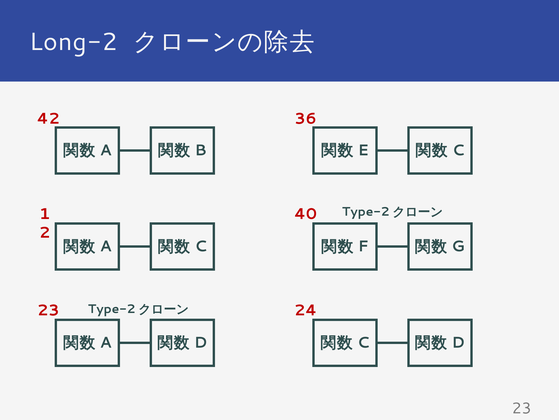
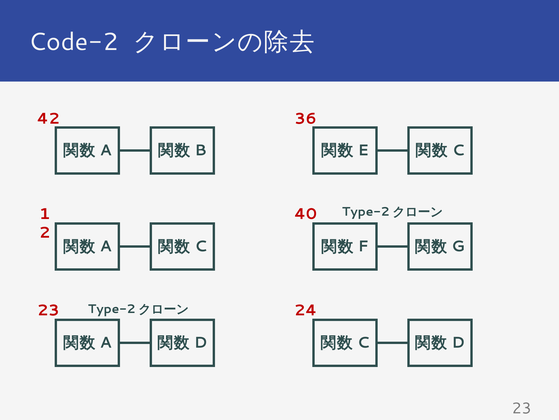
Long-2: Long-2 -> Code-2 (74, 42)
